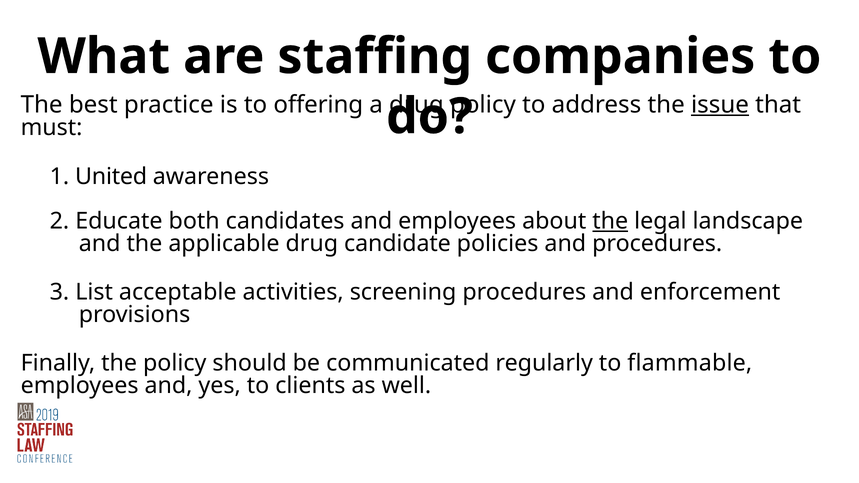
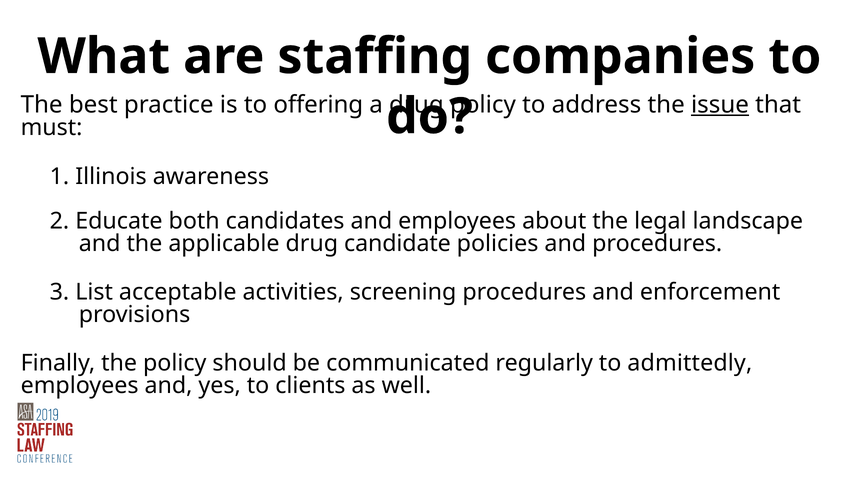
United: United -> Illinois (111, 177)
the underline: present -> none (610, 221)
flammable: flammable -> admittedly (690, 363)
